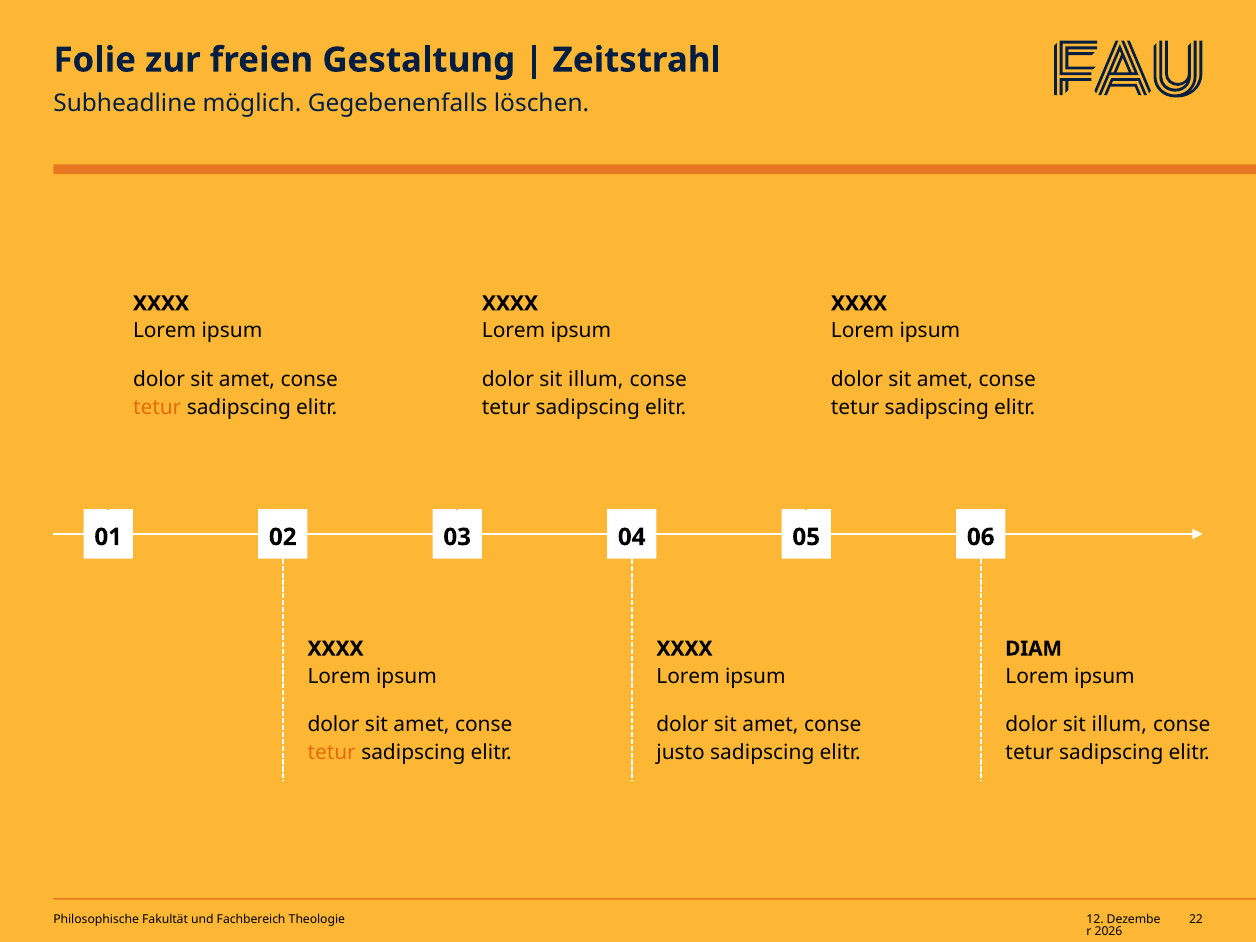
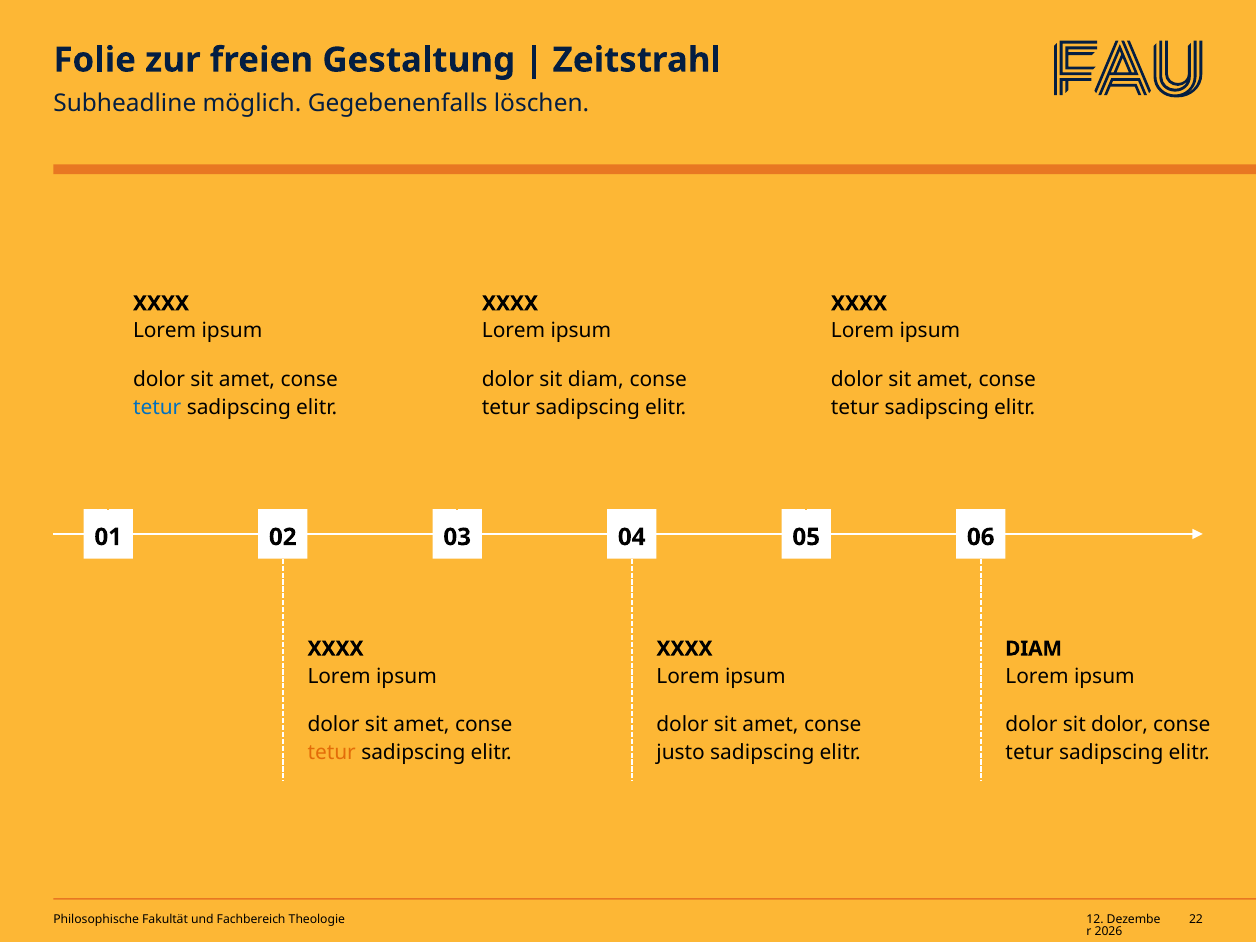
illum: illum -> diam (596, 380)
tetur colour: orange -> blue (157, 407)
illum: illum -> dolor (1120, 725)
